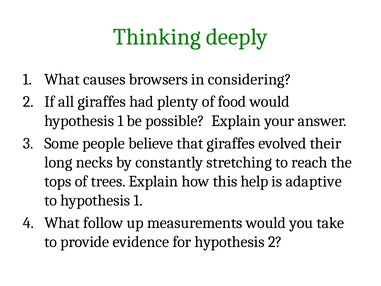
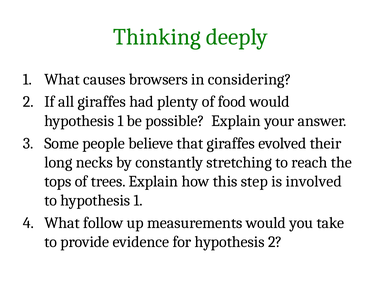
help: help -> step (254, 181)
adaptive: adaptive -> involved (314, 181)
